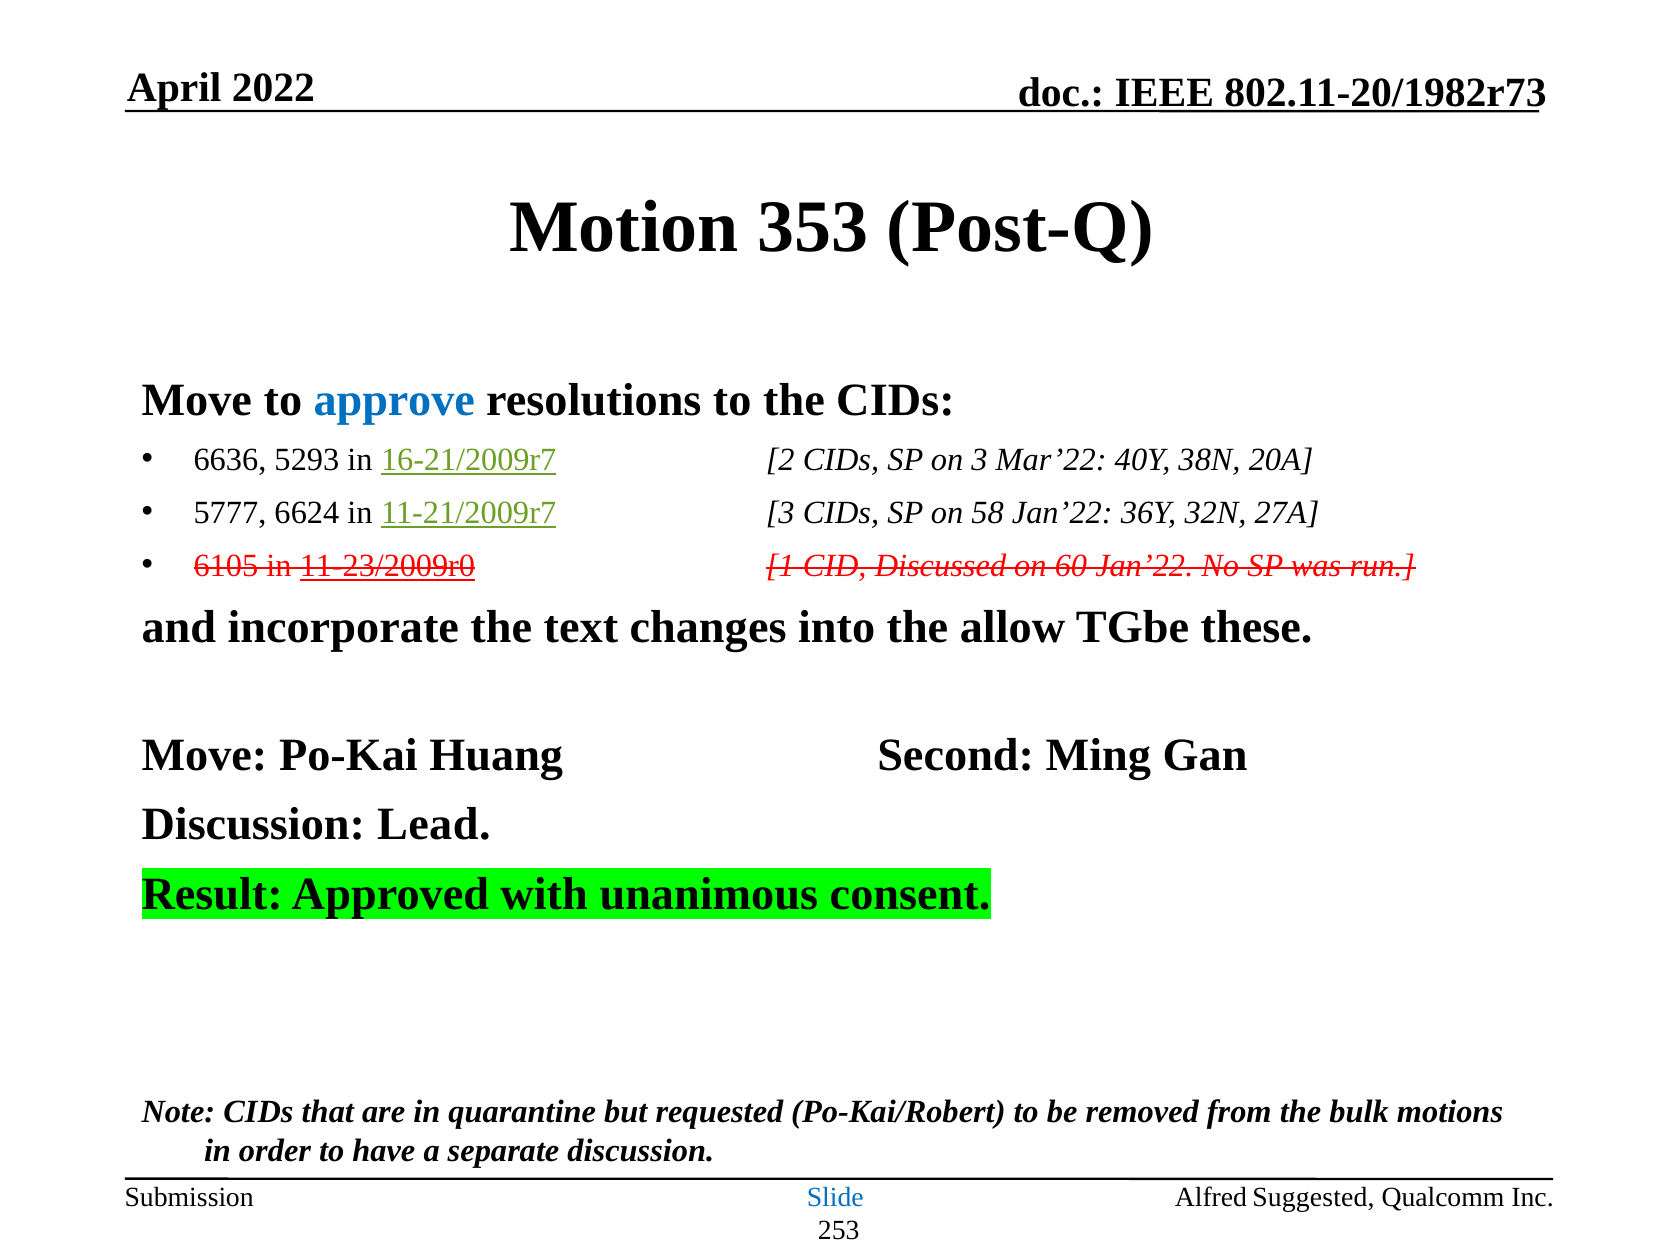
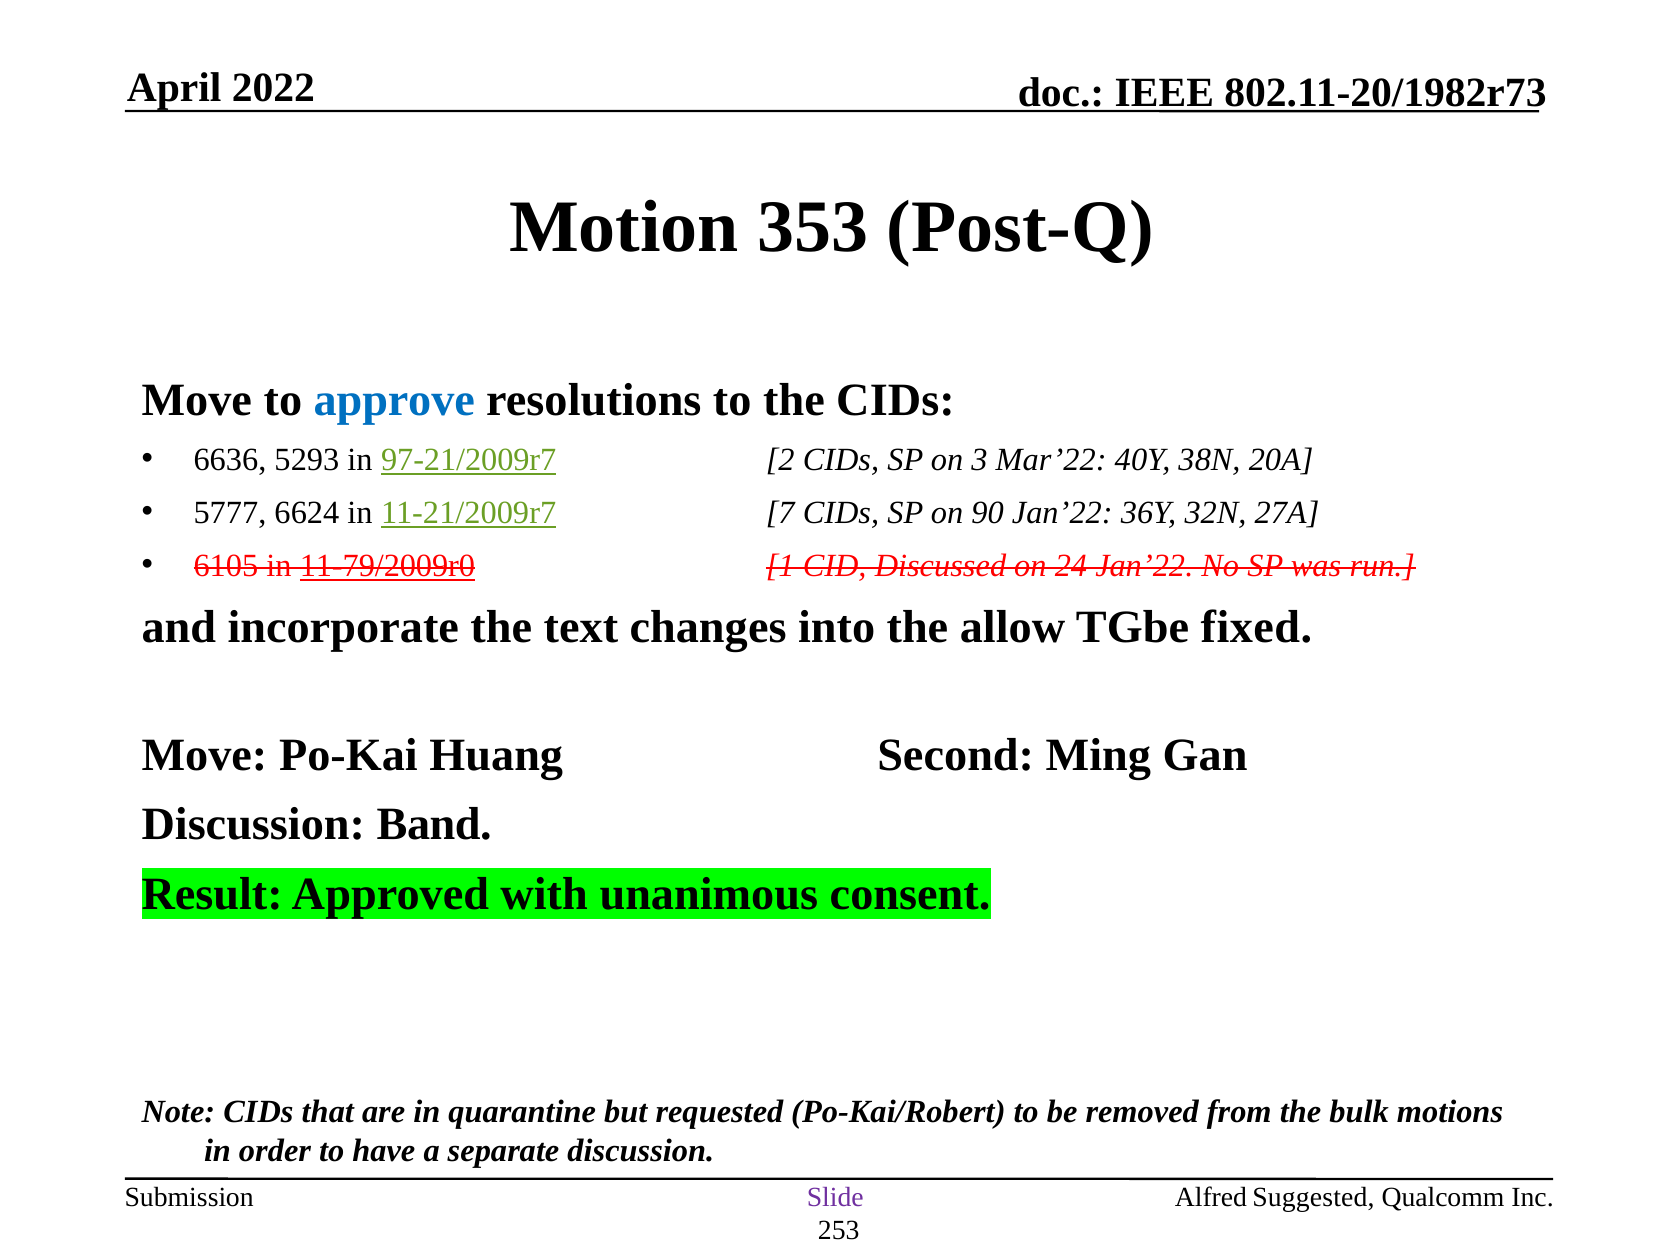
16-21/2009r7: 16-21/2009r7 -> 97-21/2009r7 (469, 460)
11-21/2009r7 3: 3 -> 7 (780, 513)
58: 58 -> 90 (988, 513)
11-23/2009r0: 11-23/2009r0 -> 11-79/2009r0 (387, 565)
60: 60 -> 24 (1071, 565)
these: these -> fixed (1256, 627)
Lead: Lead -> Band (434, 824)
Slide colour: blue -> purple (835, 1197)
